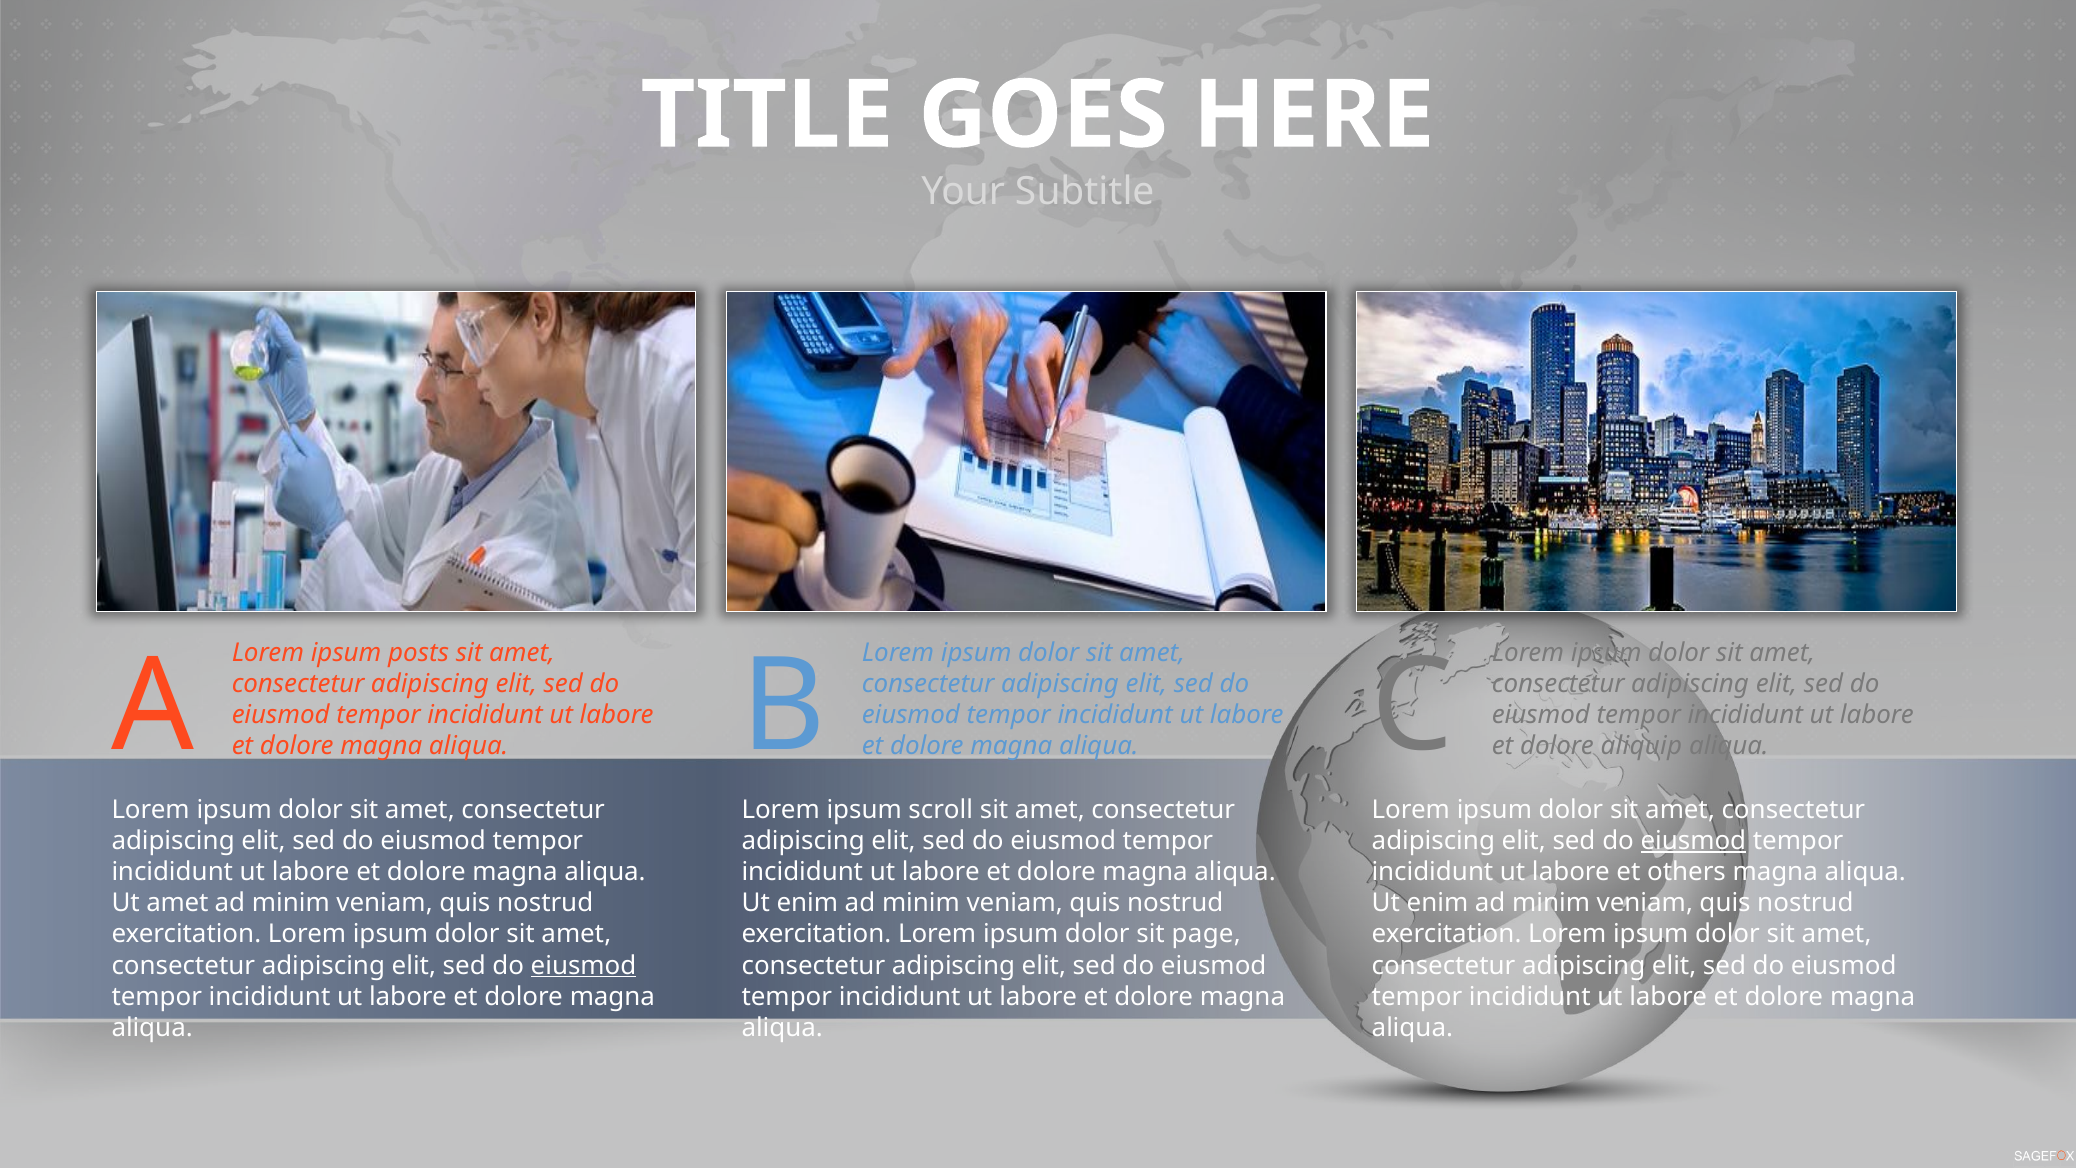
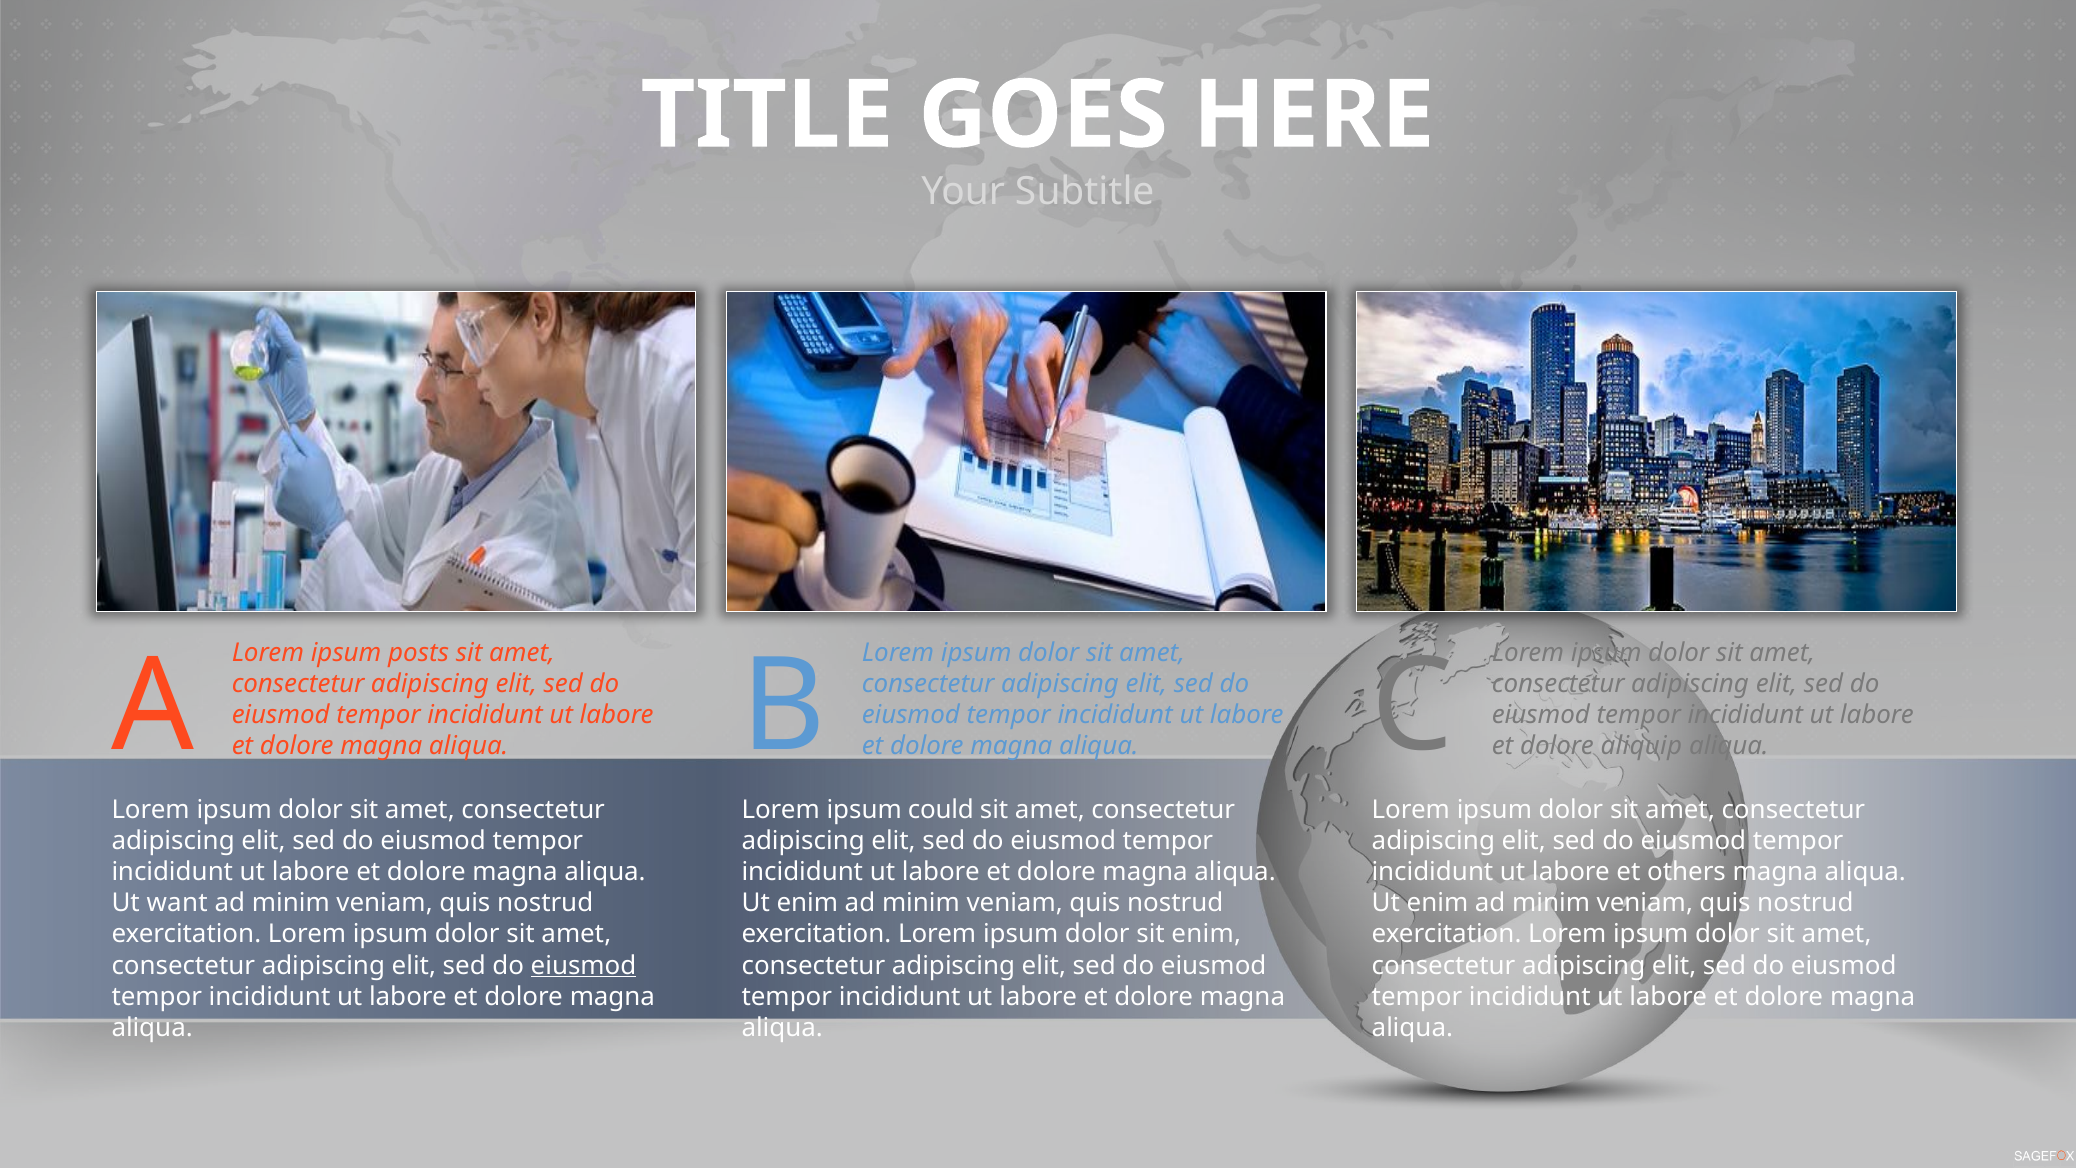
scroll: scroll -> could (941, 810)
eiusmod underline: present -> none (1693, 841)
Ut amet: amet -> want (177, 903)
sit page: page -> enim (1206, 934)
